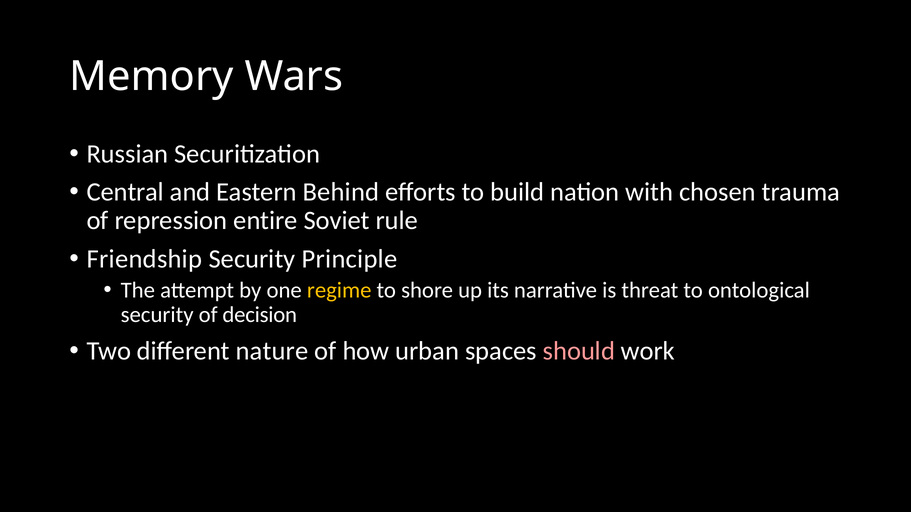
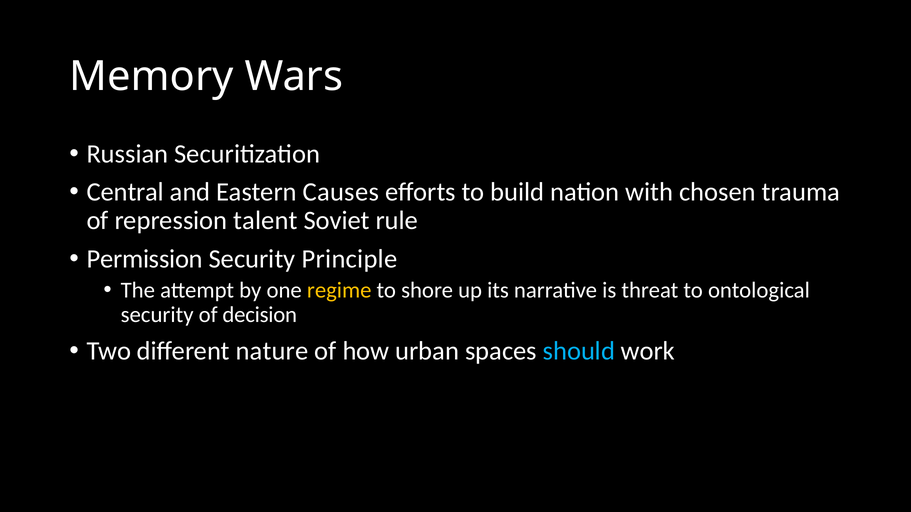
Behind: Behind -> Causes (341, 192)
entire: entire -> talent (265, 221)
Friendship: Friendship -> Permission (145, 259)
should colour: pink -> light blue (579, 351)
